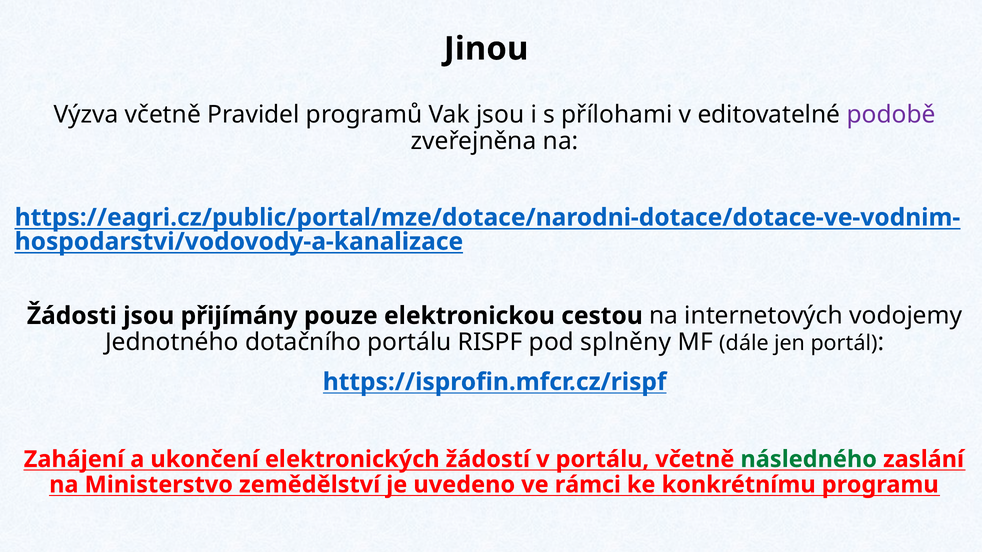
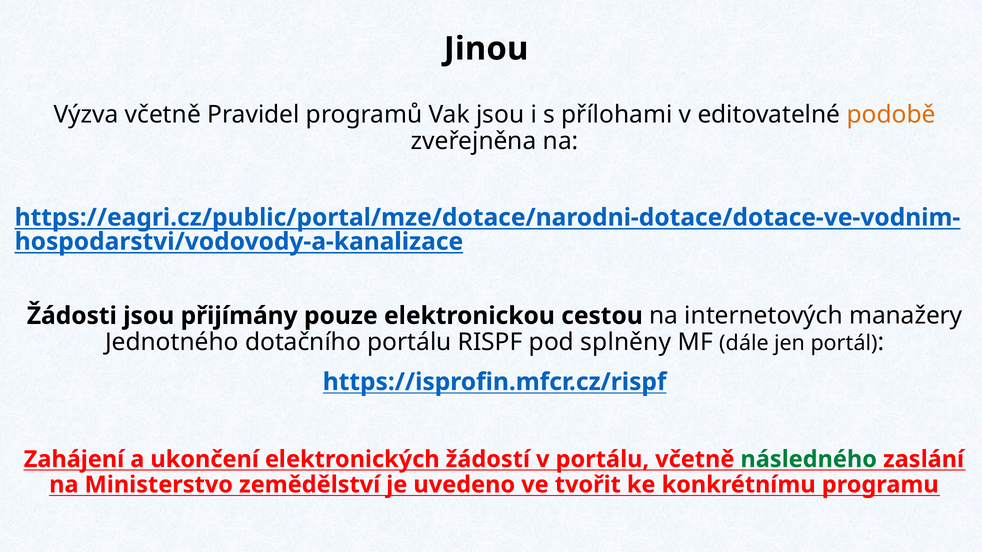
podobě colour: purple -> orange (891, 115)
vodojemy: vodojemy -> manažery (906, 316)
rámci: rámci -> tvořit (588, 485)
